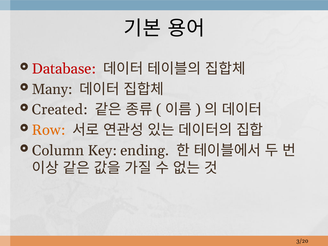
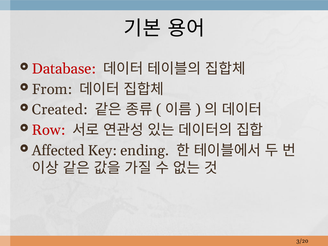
Many: Many -> From (52, 89)
Row colour: orange -> red (49, 130)
Column: Column -> Affected (58, 150)
